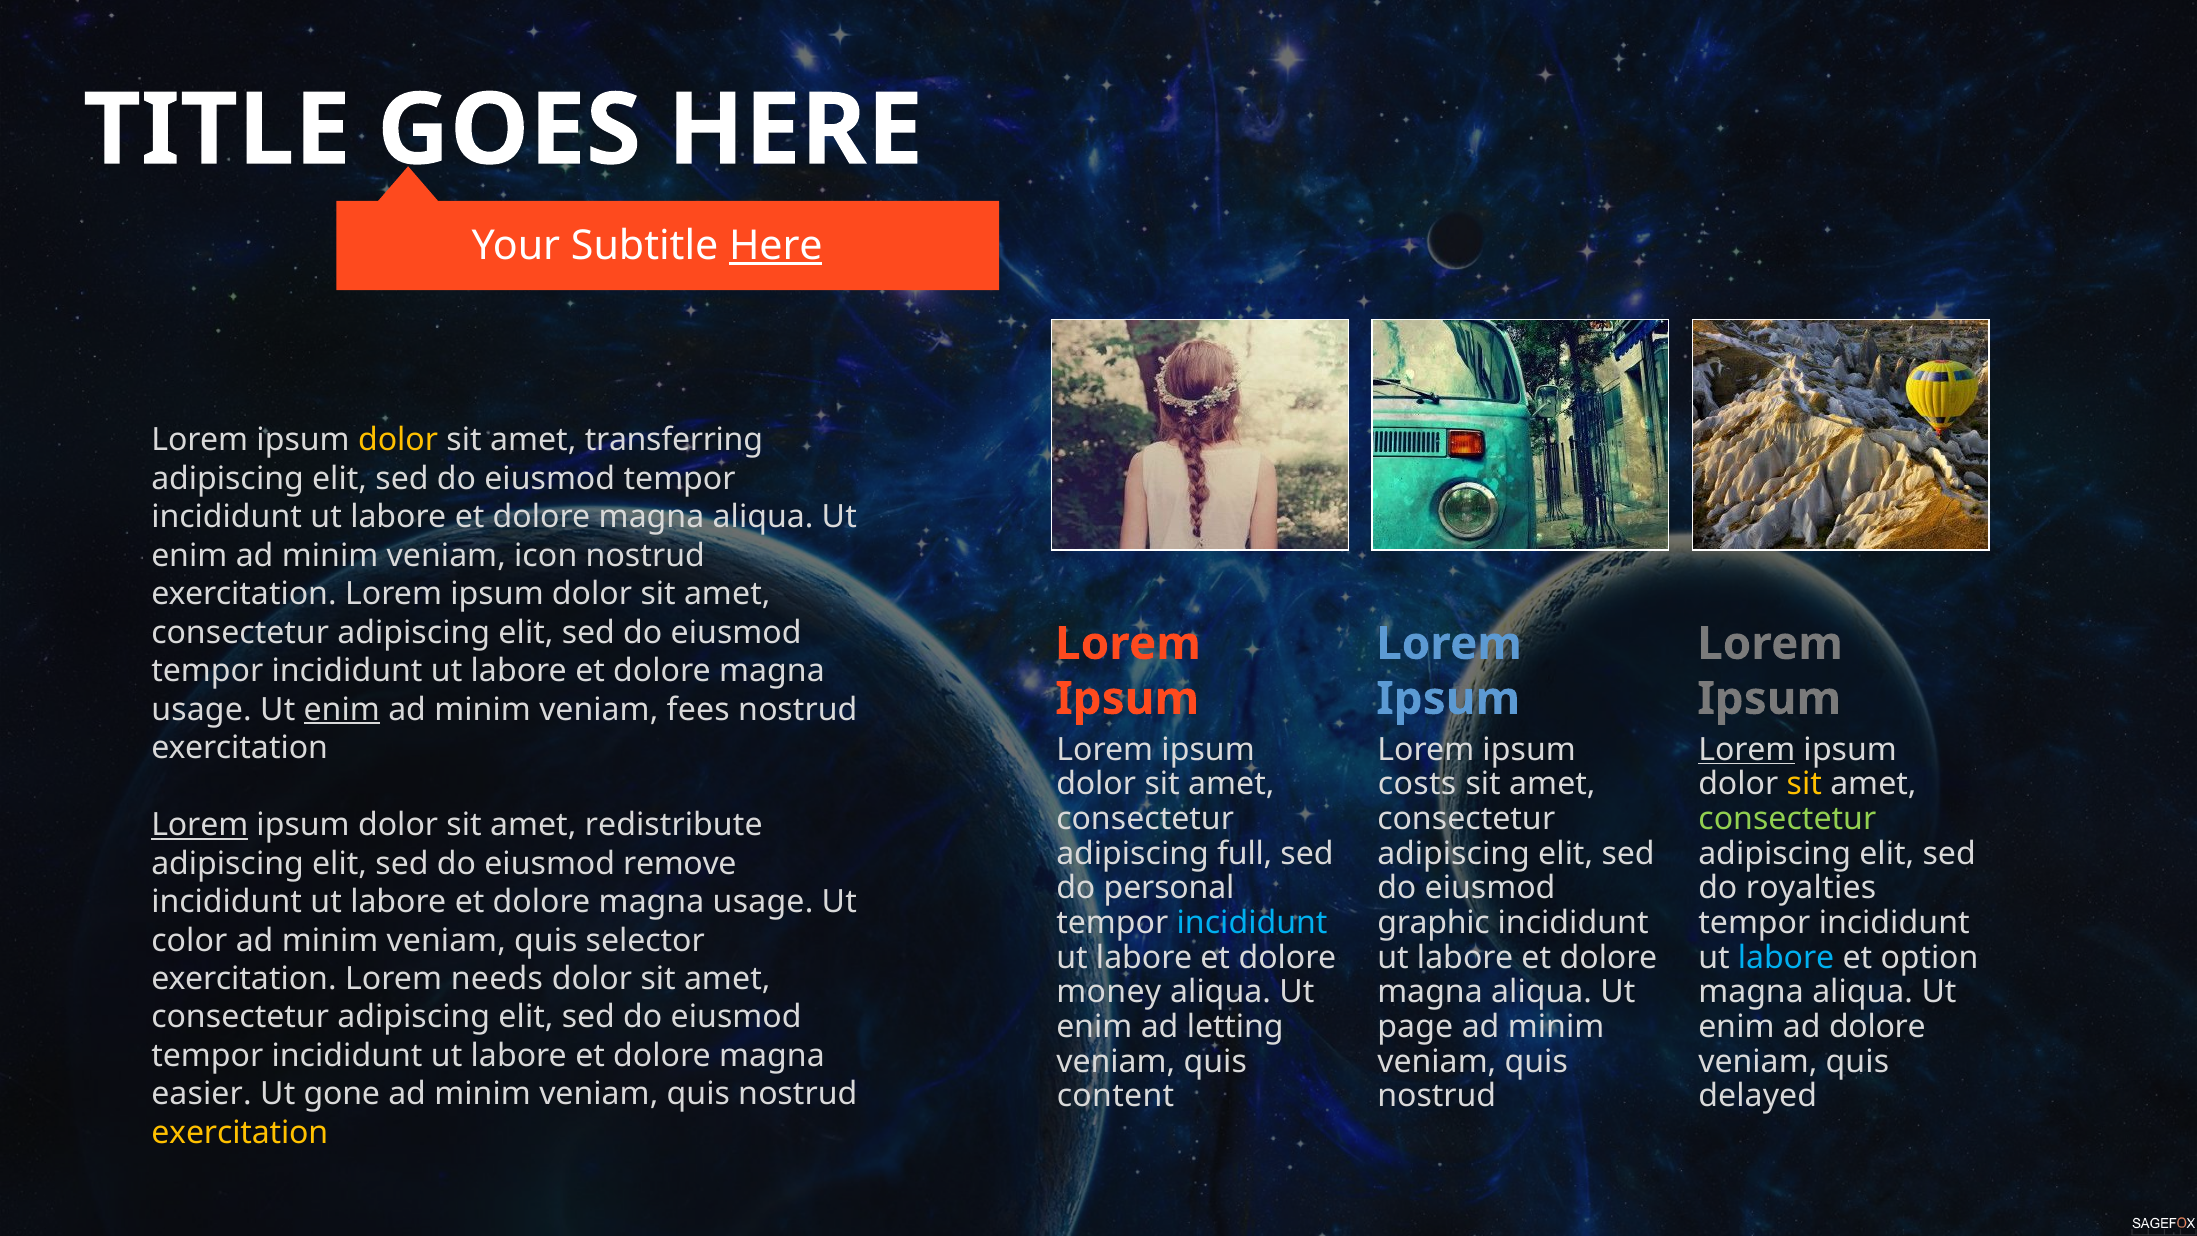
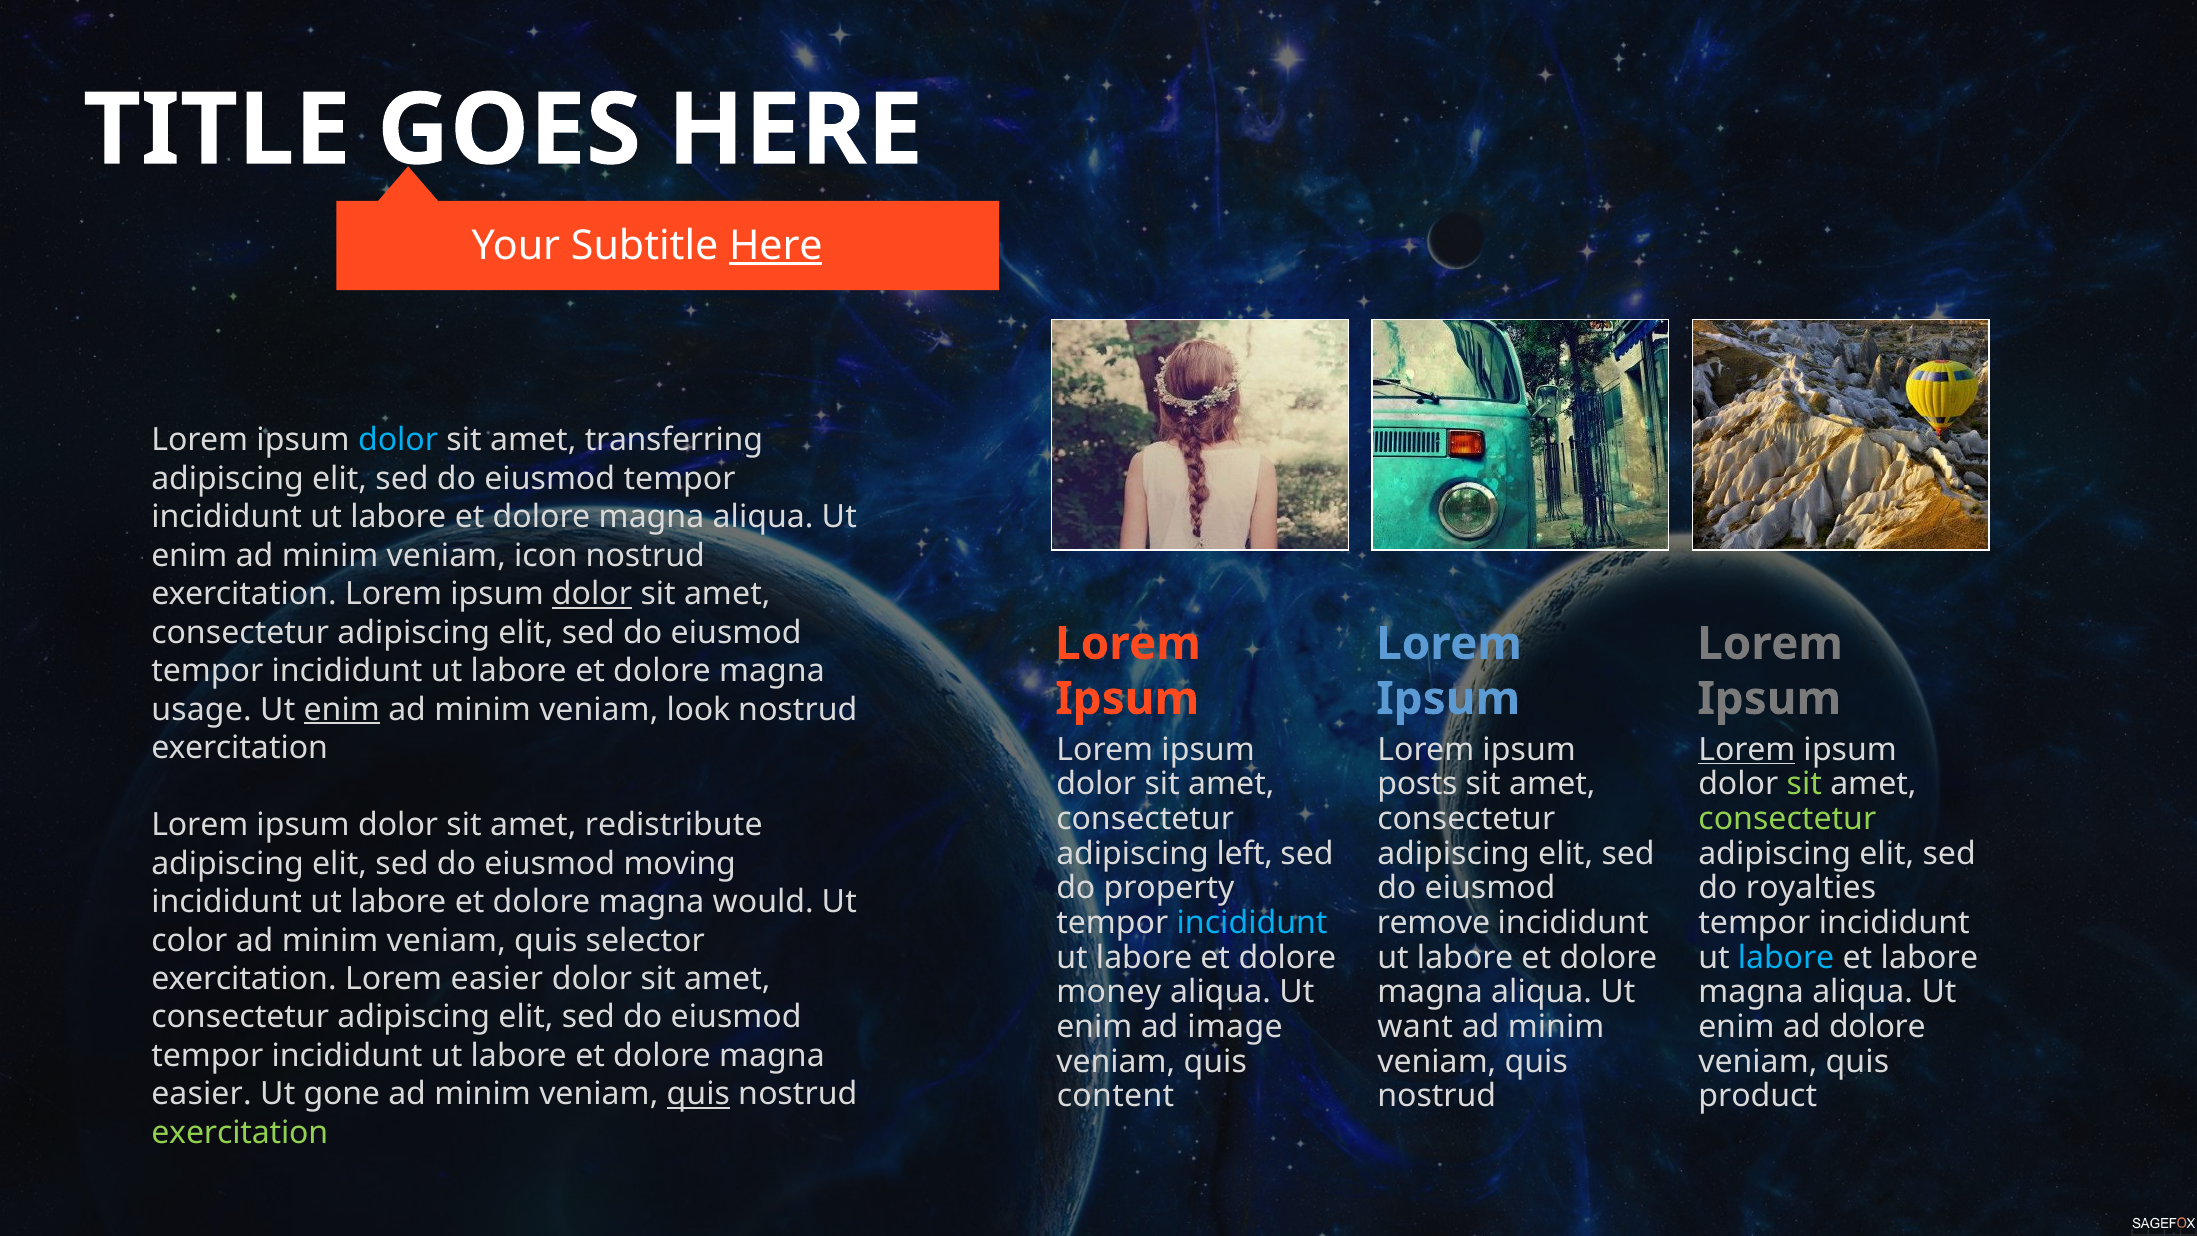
dolor colour: yellow -> light blue (398, 440)
dolor underline: none -> present (592, 594)
fees: fees -> look (698, 709)
costs: costs -> posts (1417, 784)
sit colour: yellow -> light green (1804, 784)
Lorem underline: present -> none (200, 825)
full: full -> left (1245, 854)
remove: remove -> moving (680, 863)
personal: personal -> property (1169, 888)
usage: usage -> would (763, 902)
graphic: graphic -> remove (1434, 923)
et option: option -> labore (1929, 957)
Lorem needs: needs -> easier (497, 979)
letting: letting -> image (1235, 1027)
page: page -> want (1415, 1027)
quis underline: none -> present (698, 1094)
delayed: delayed -> product (1758, 1096)
exercitation colour: yellow -> light green (240, 1133)
